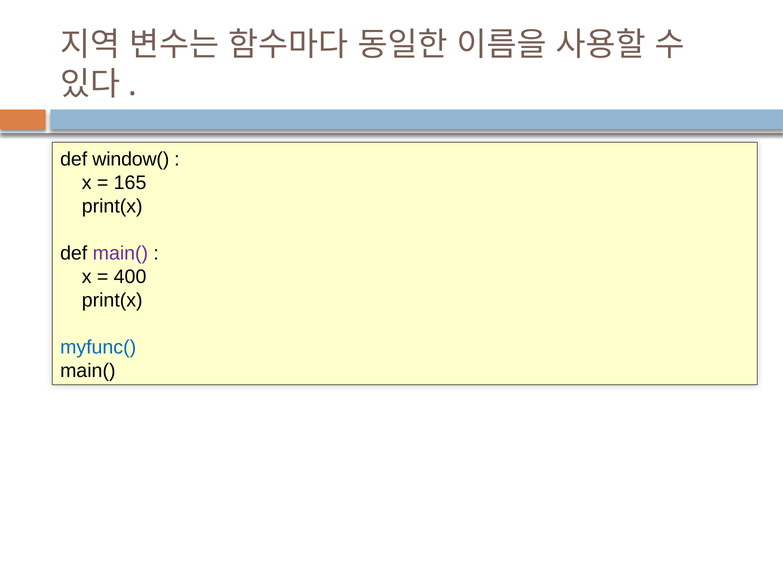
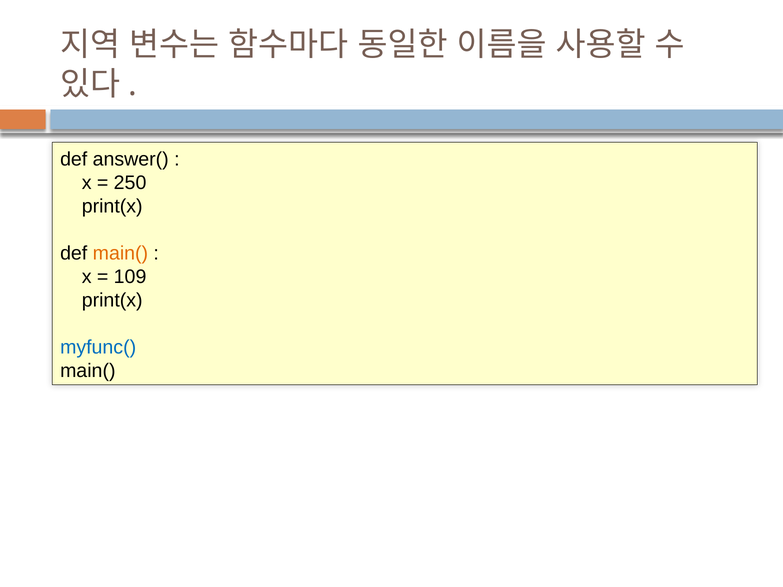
window(: window( -> answer( (131, 159)
165: 165 -> 250 (130, 183)
main( colour: purple -> orange (120, 253)
400: 400 -> 109 (130, 277)
